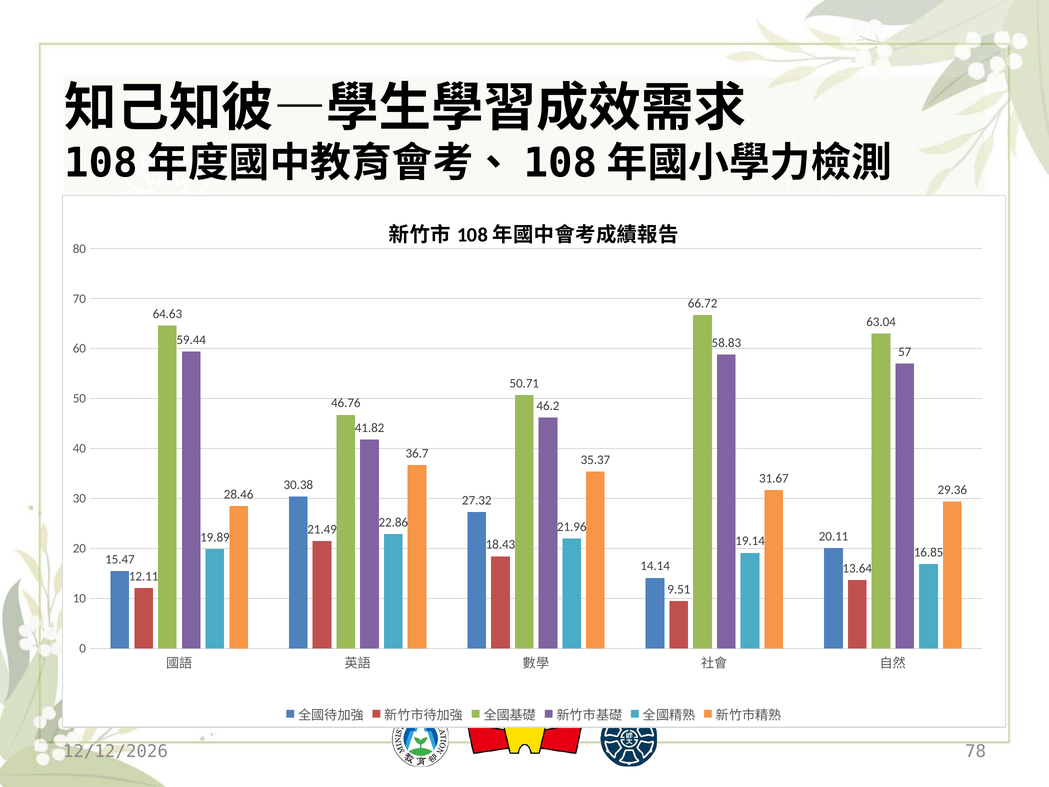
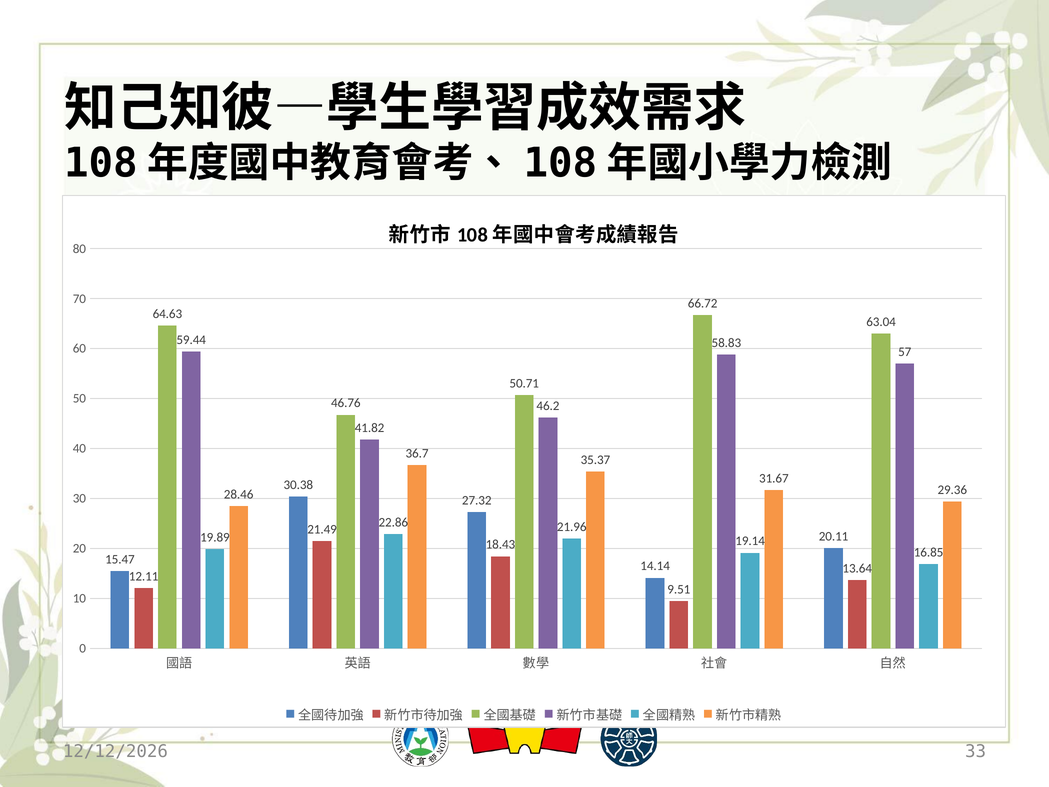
78: 78 -> 33 (976, 751)
